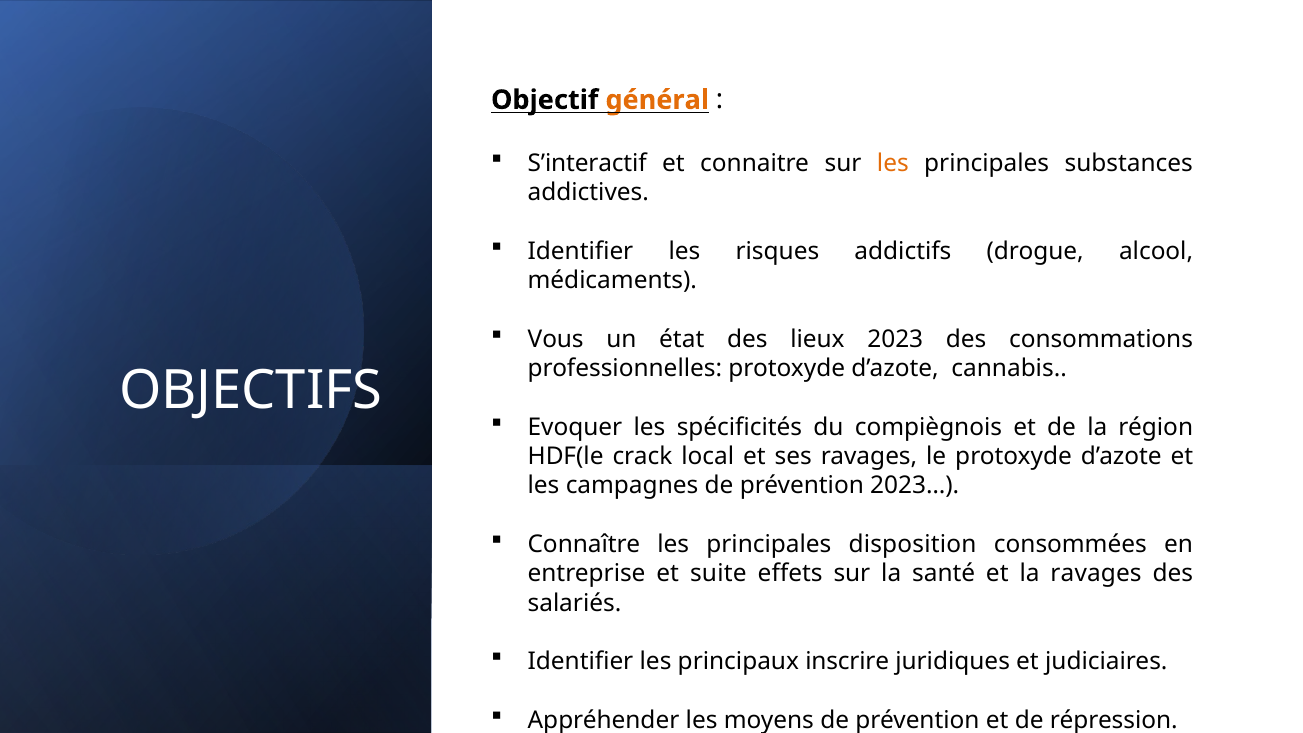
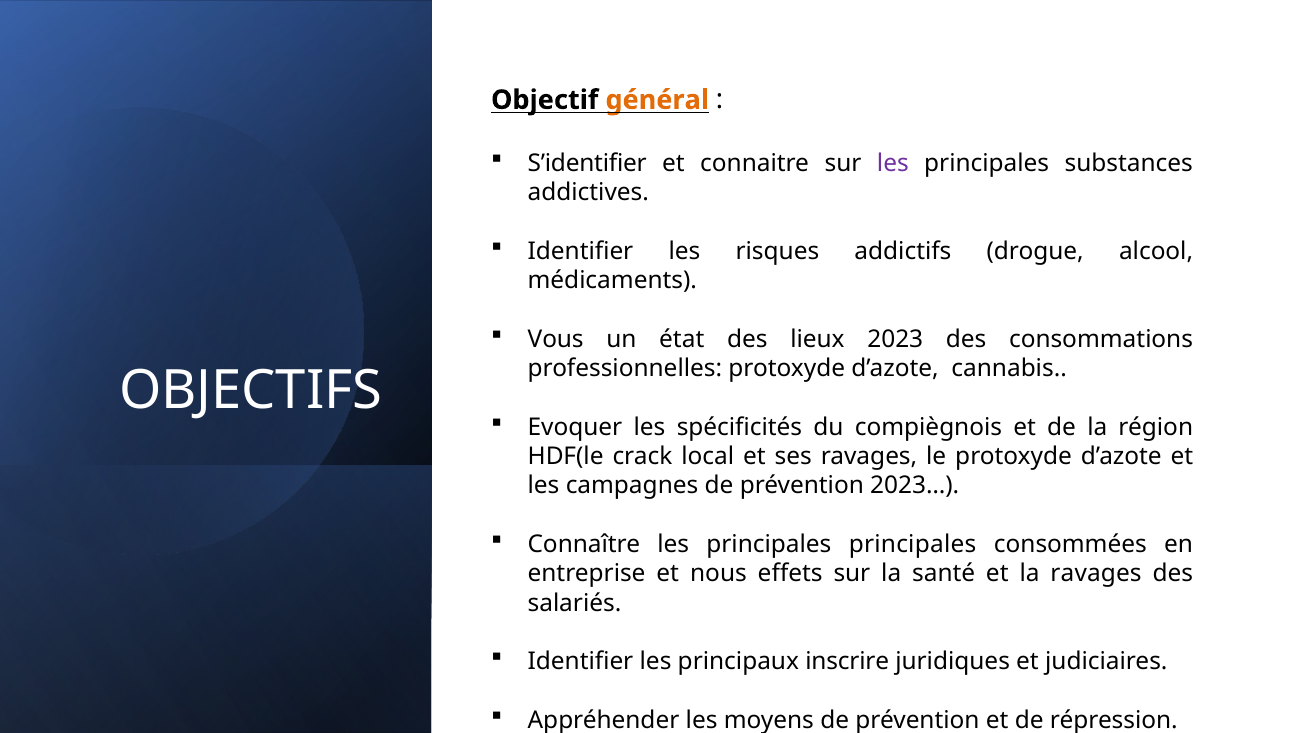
S’interactif: S’interactif -> S’identifier (587, 163)
les colour: orange -> purple (893, 163)
principales disposition: disposition -> principales (913, 544)
suite: suite -> nous (718, 574)
